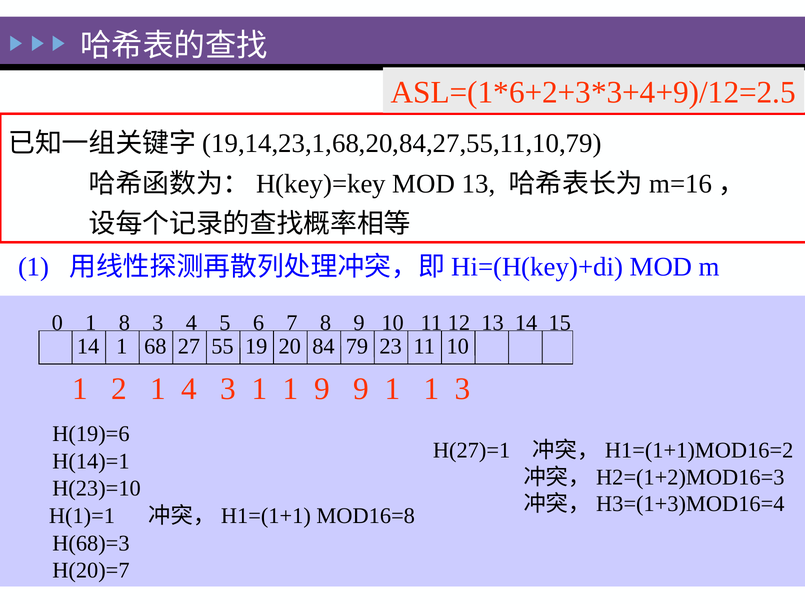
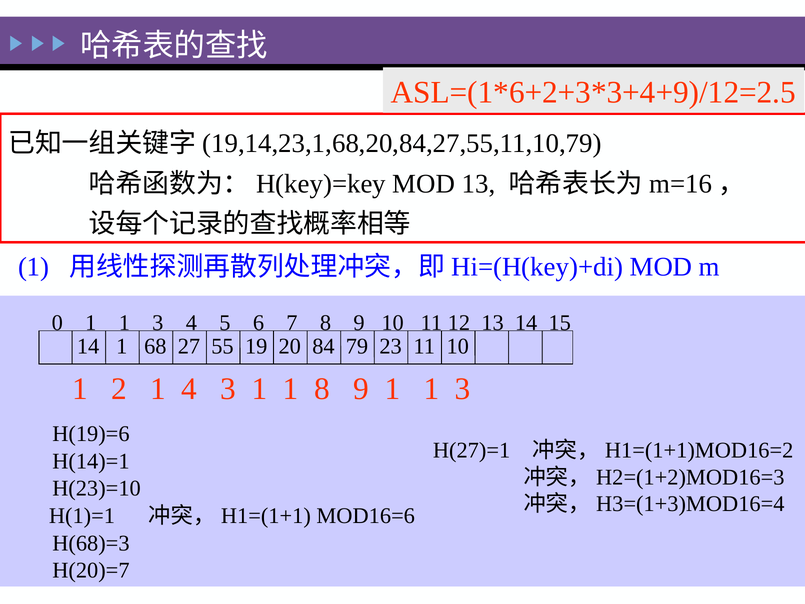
0 1 8: 8 -> 1 (124, 323)
1 9: 9 -> 8 (322, 389)
MOD16=8: MOD16=8 -> MOD16=6 (366, 516)
